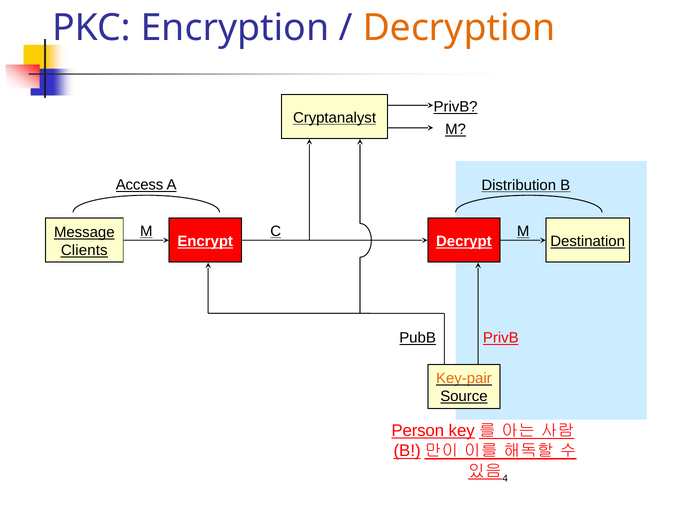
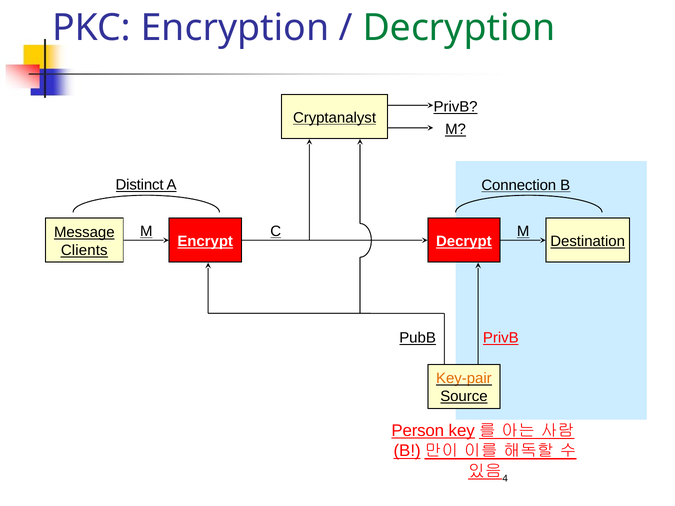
Decryption colour: orange -> green (459, 28)
Access: Access -> Distinct (140, 185)
Distribution: Distribution -> Connection (519, 185)
